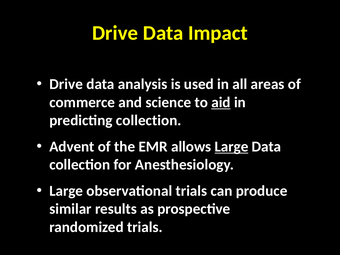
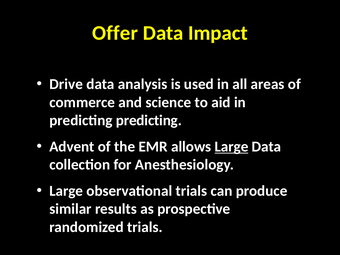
Drive: Drive -> Offer (115, 33)
aid underline: present -> none (221, 102)
predicting collection: collection -> predicting (149, 120)
